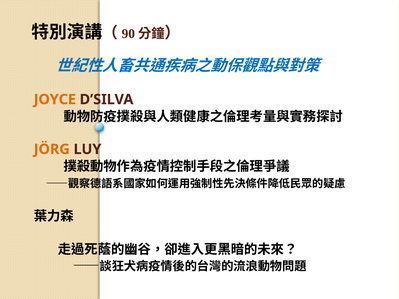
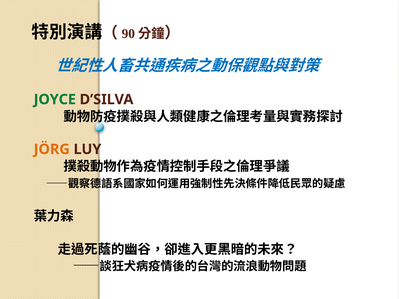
JOYCE colour: orange -> green (55, 100)
